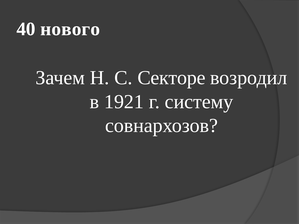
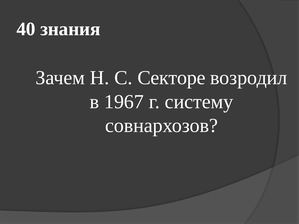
нового: нового -> знания (70, 29)
1921: 1921 -> 1967 (124, 102)
